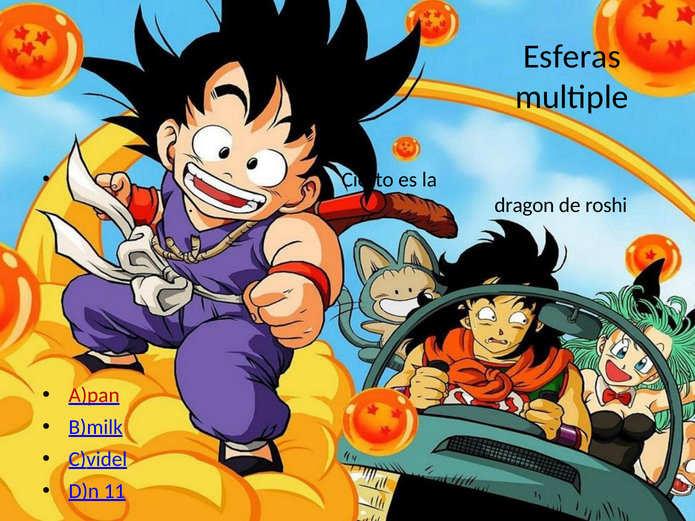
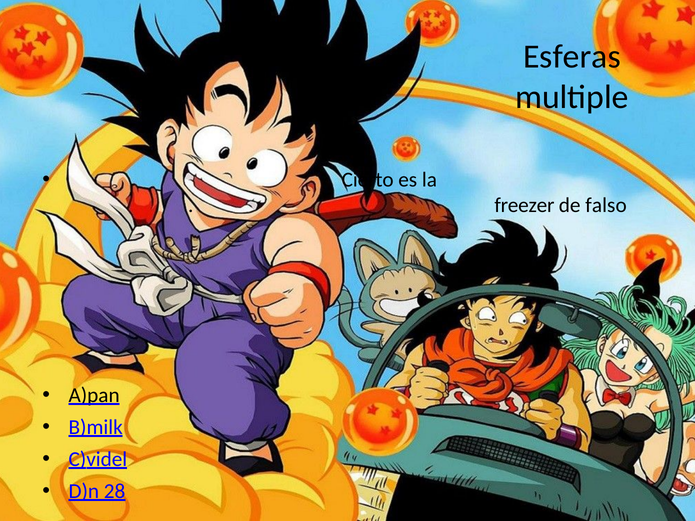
dragon: dragon -> freezer (524, 205)
roshi: roshi -> falso (606, 205)
A)pan colour: red -> black (94, 395)
11: 11 -> 28 (115, 491)
